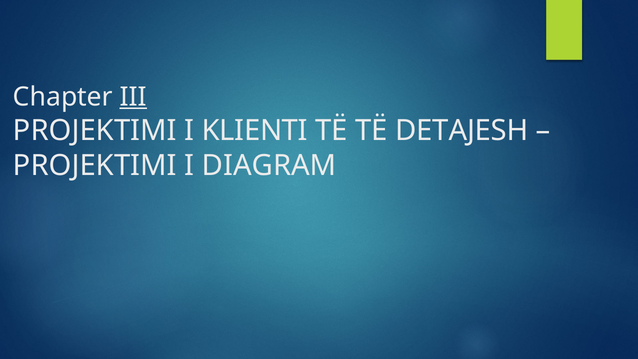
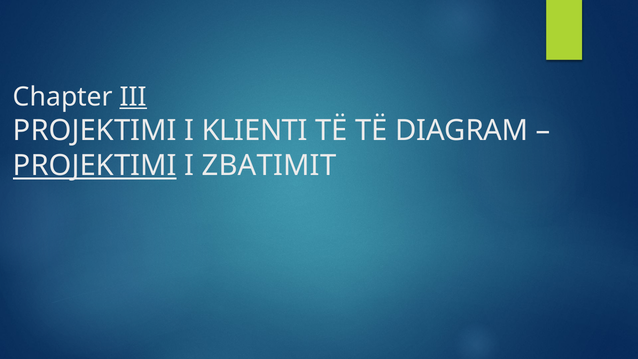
DETAJESH: DETAJESH -> DIAGRAM (462, 131)
PROJEKTIMI underline: none -> present (95, 166)
DIAGRAM: DIAGRAM -> ZBATIMIT (269, 166)
